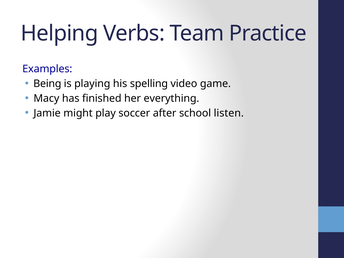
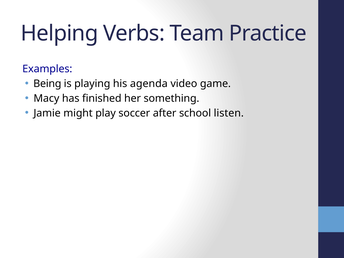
spelling: spelling -> agenda (149, 84)
everything: everything -> something (171, 98)
